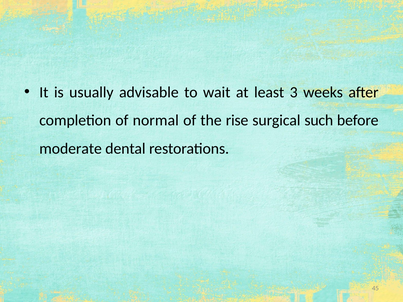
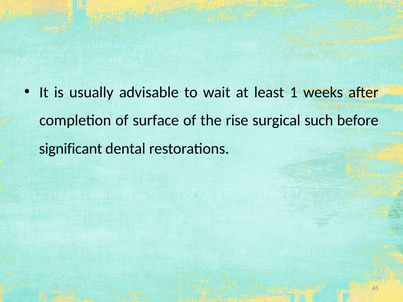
3: 3 -> 1 (294, 92)
normal: normal -> surface (156, 121)
moderate: moderate -> significant (71, 149)
